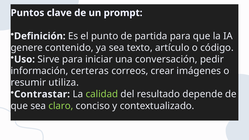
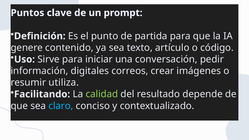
certeras: certeras -> digitales (90, 71)
Contrastar: Contrastar -> Facilitando (42, 94)
claro colour: light green -> light blue (61, 106)
